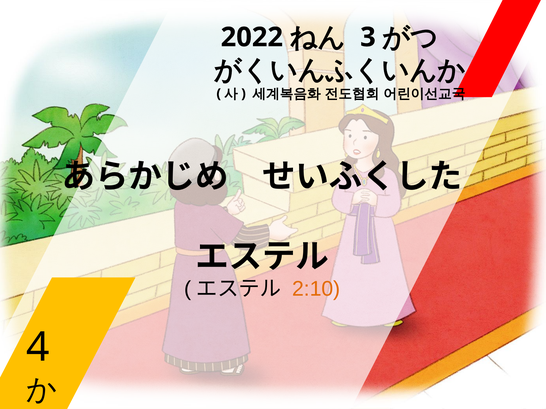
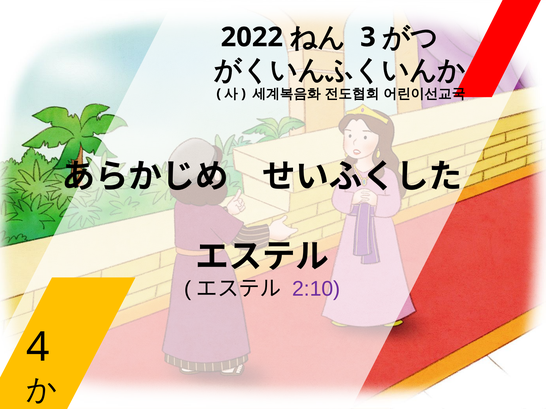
2:10 colour: orange -> purple (316, 289)
